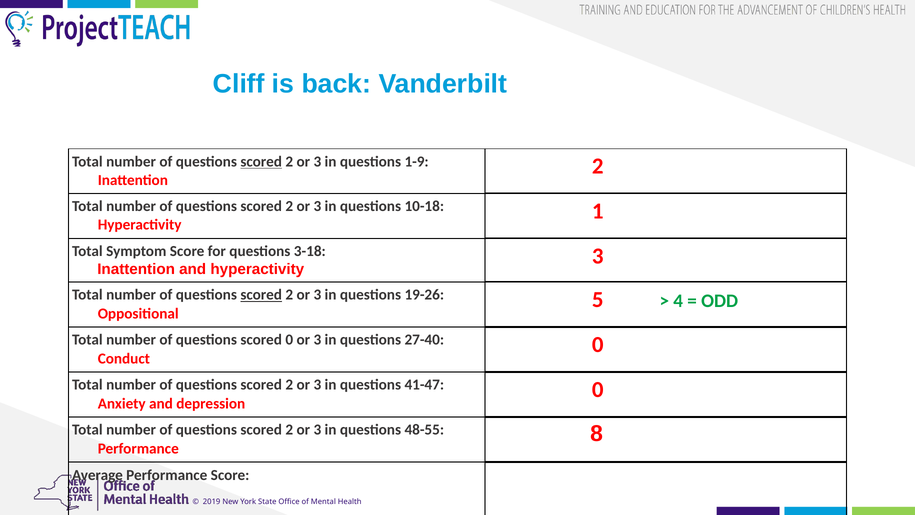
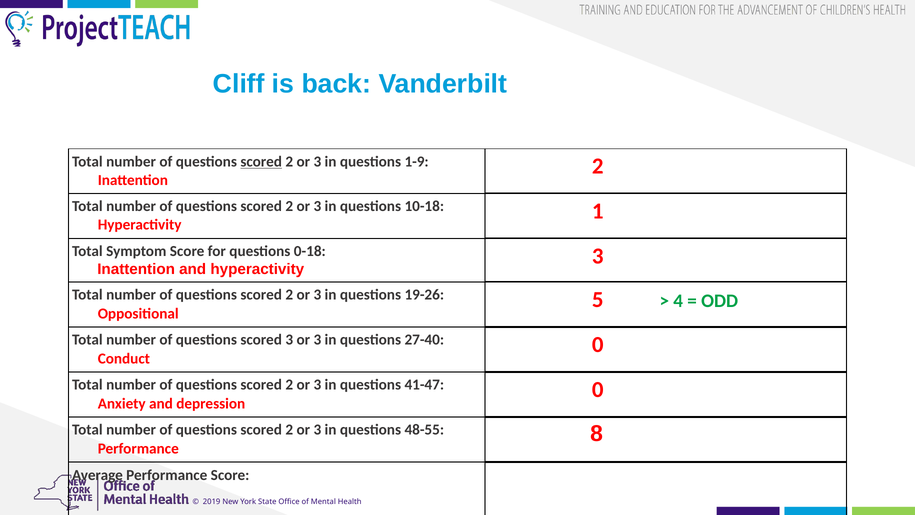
3-18: 3-18 -> 0-18 (310, 251)
scored underline: present -> none (261, 295)
scored 0: 0 -> 3 (289, 340)
